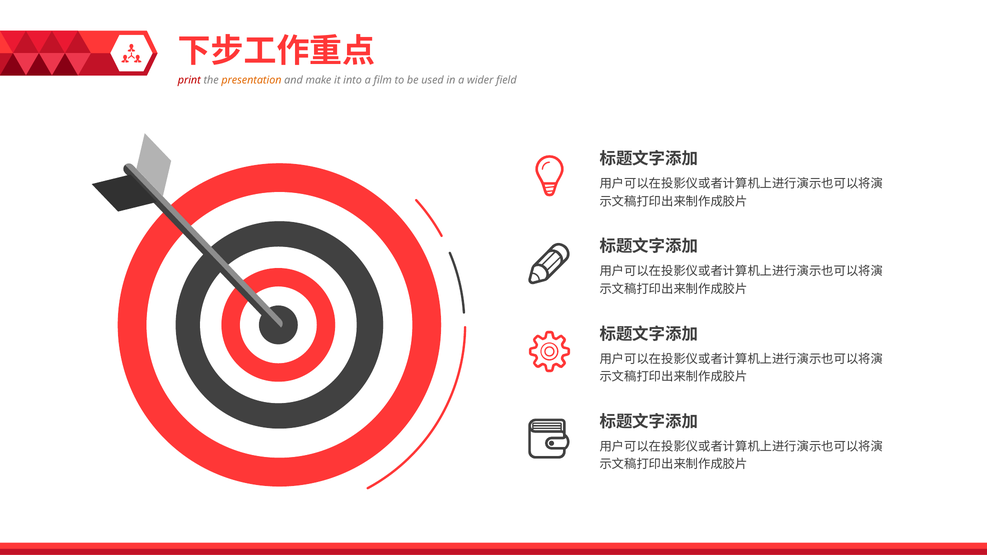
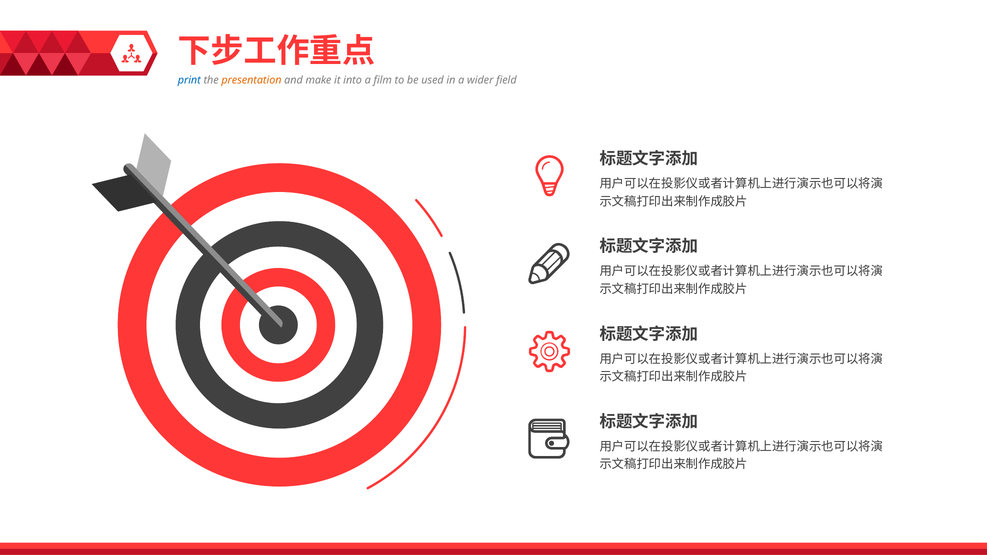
print colour: red -> blue (189, 80)
